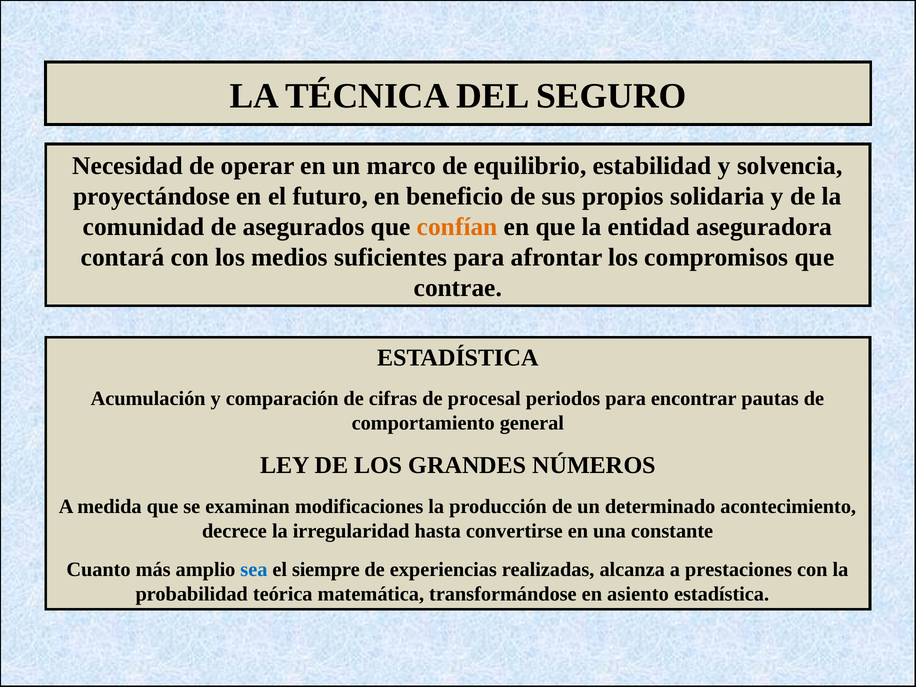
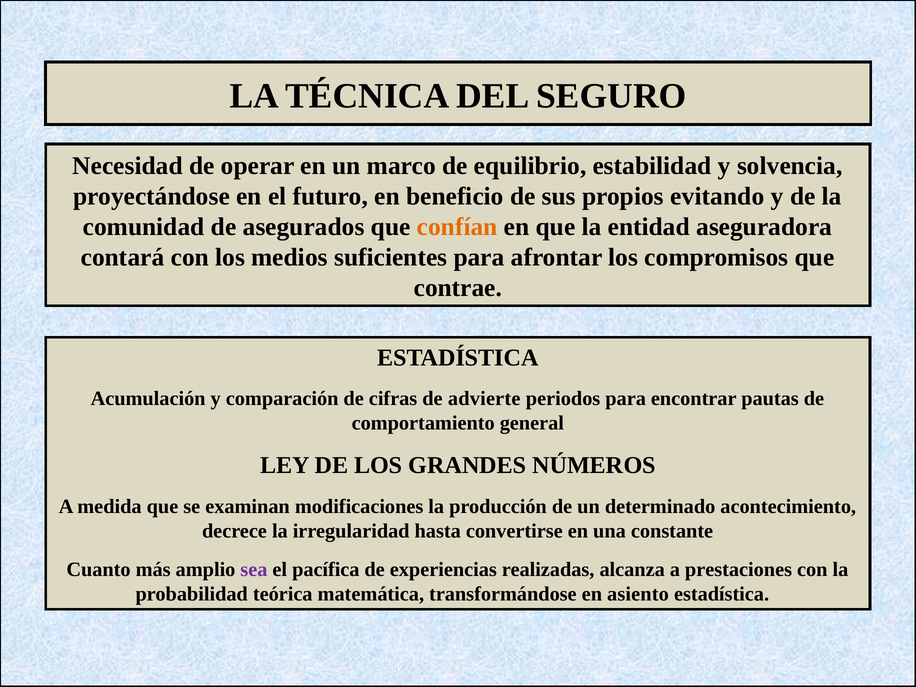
solidaria: solidaria -> evitando (717, 196)
procesal: procesal -> advierte (484, 398)
sea colour: blue -> purple (254, 570)
siempre: siempre -> pacífica (326, 570)
